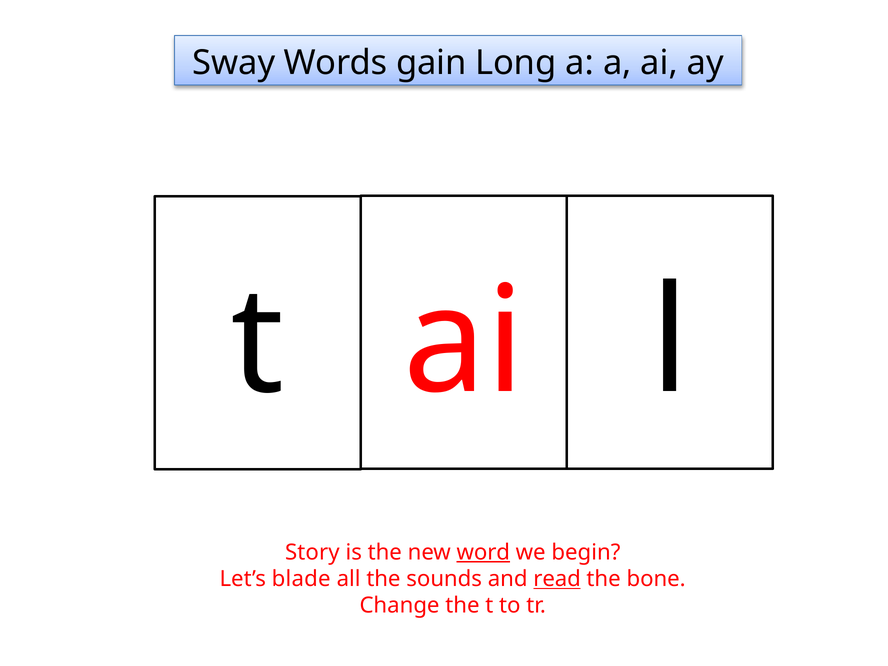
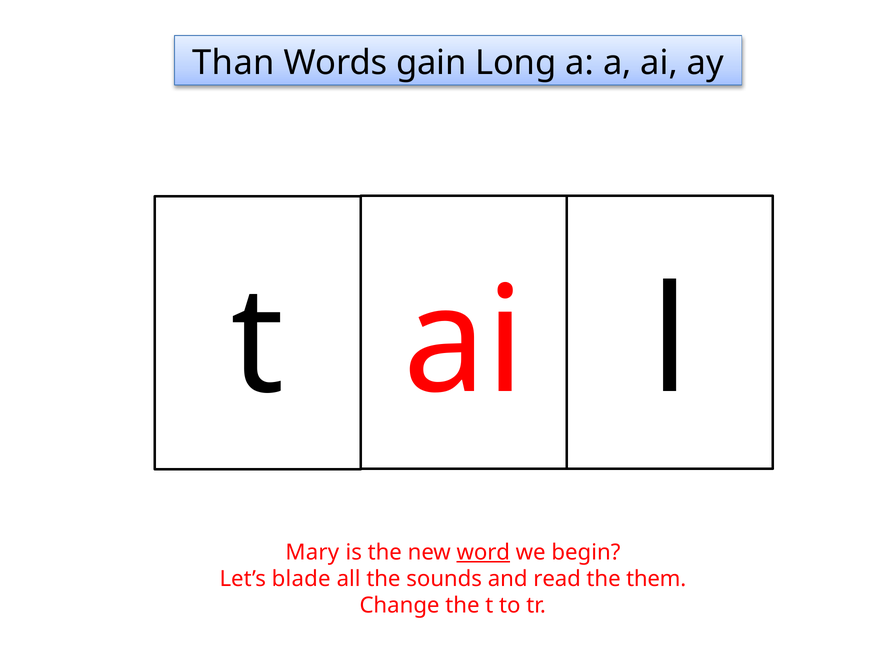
Sway: Sway -> Than (234, 63)
Story: Story -> Mary (312, 552)
read underline: present -> none (557, 579)
bone: bone -> them (656, 579)
